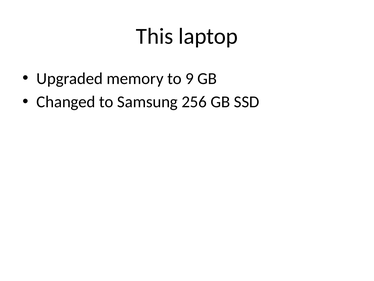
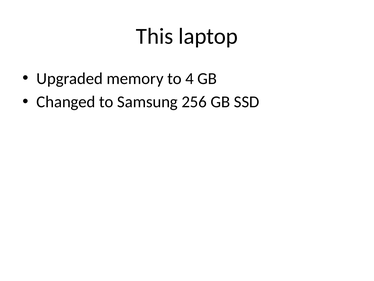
9: 9 -> 4 (189, 78)
